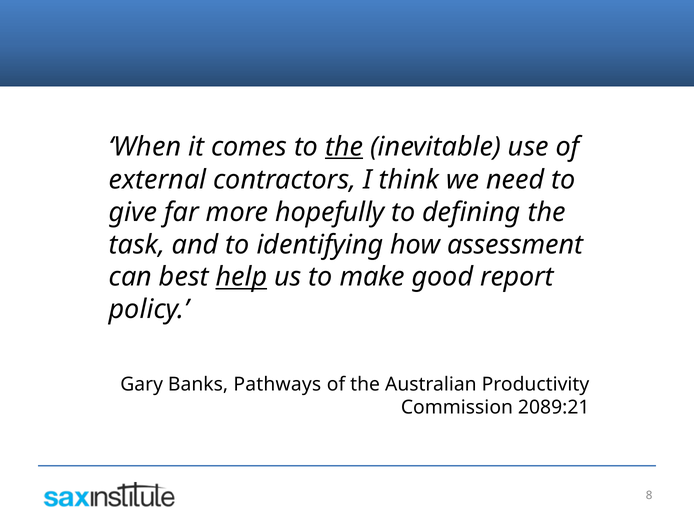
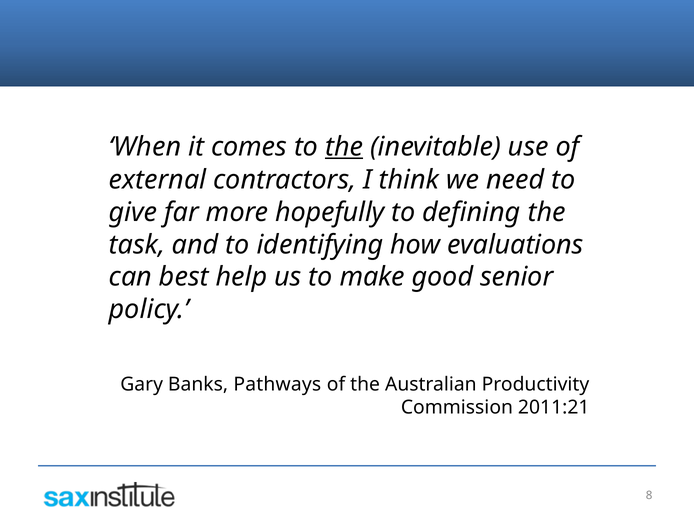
assessment: assessment -> evaluations (515, 245)
help underline: present -> none (241, 277)
report: report -> senior (517, 277)
2089:21: 2089:21 -> 2011:21 (554, 408)
